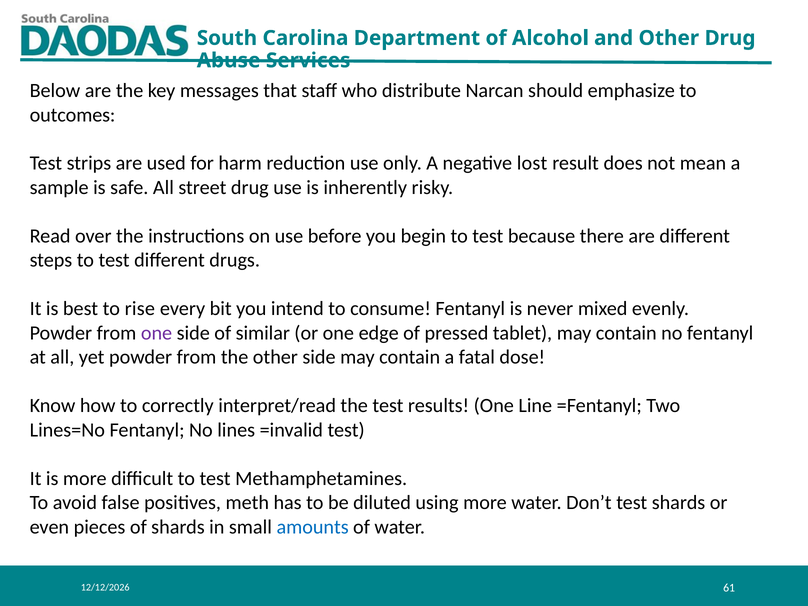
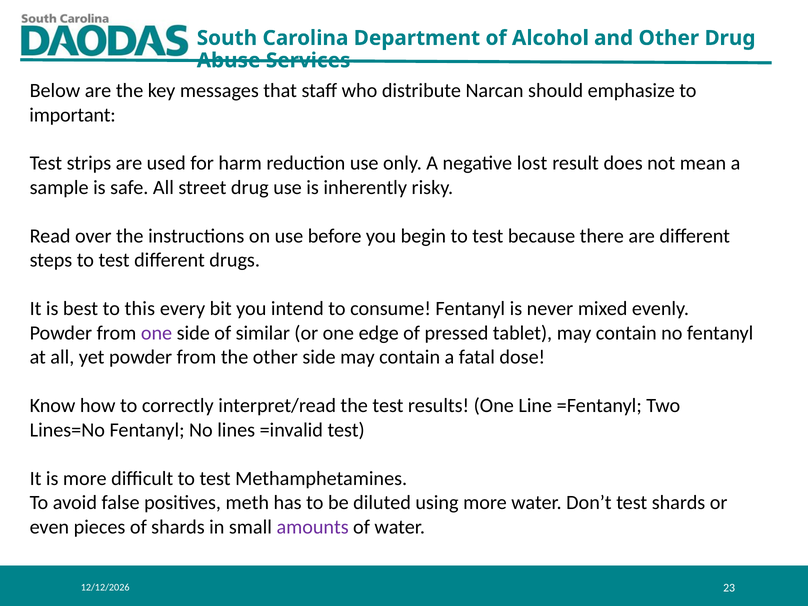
outcomes: outcomes -> important (73, 115)
rise: rise -> this (140, 309)
amounts colour: blue -> purple (313, 527)
61: 61 -> 23 (729, 588)
